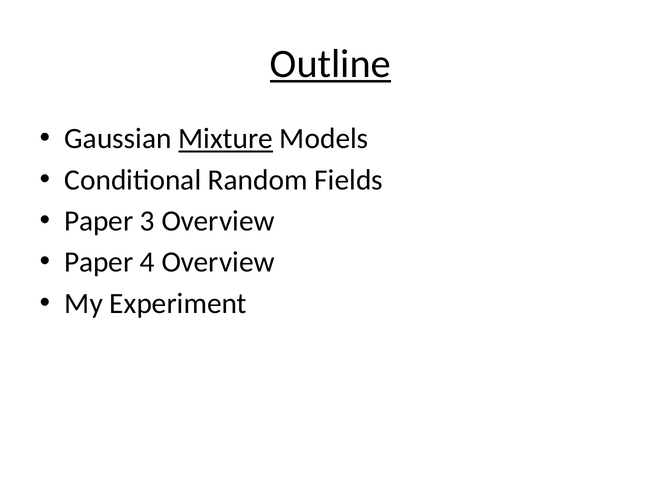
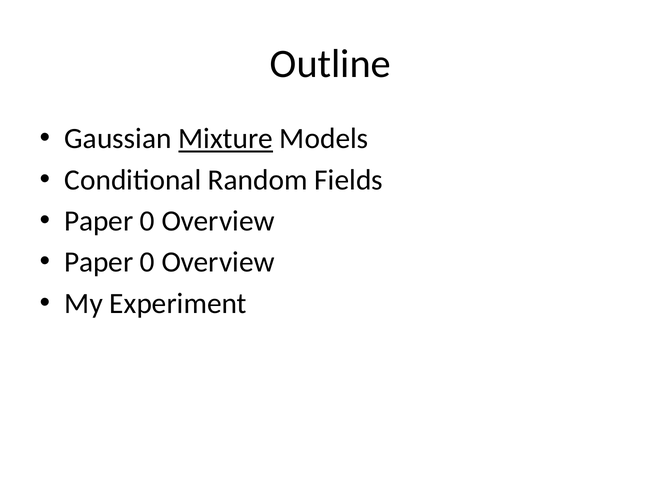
Outline underline: present -> none (330, 64)
3: 3 -> 0 (147, 221)
4: 4 -> 0 (147, 262)
